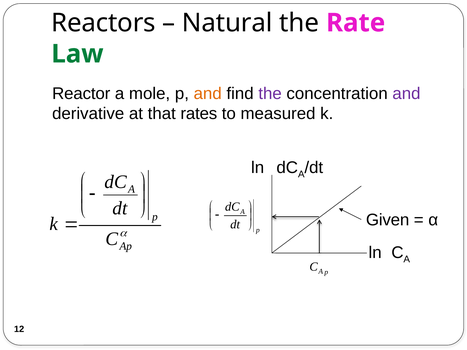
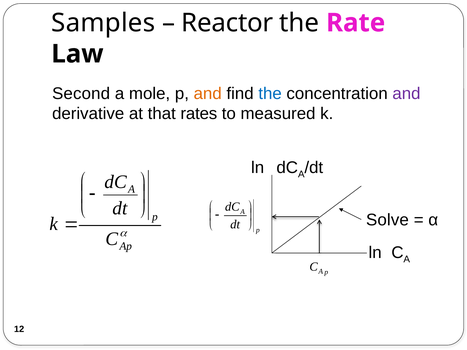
Reactors: Reactors -> Samples (103, 23)
Natural: Natural -> Reactor (227, 23)
Law colour: green -> black (77, 54)
Reactor: Reactor -> Second (81, 94)
the colour: purple -> blue (270, 94)
Given: Given -> Solve (387, 220)
